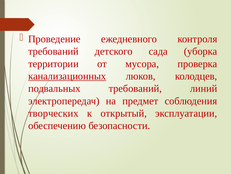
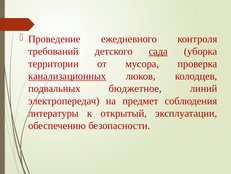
сада underline: none -> present (158, 51)
подвальных требований: требований -> бюджетное (135, 88)
творческих: творческих -> литературы (53, 113)
